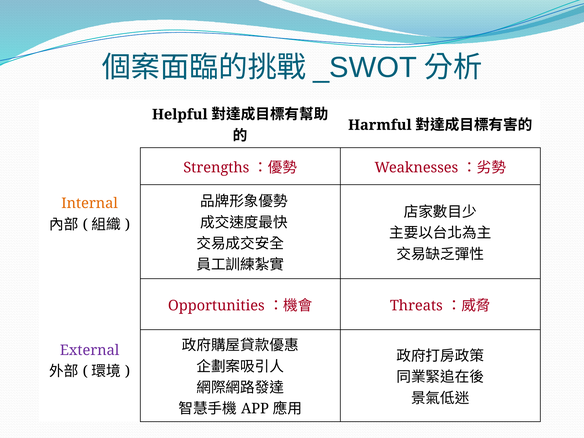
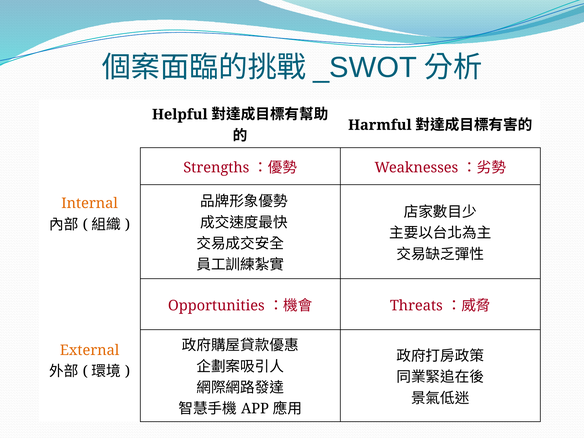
External colour: purple -> orange (90, 350)
